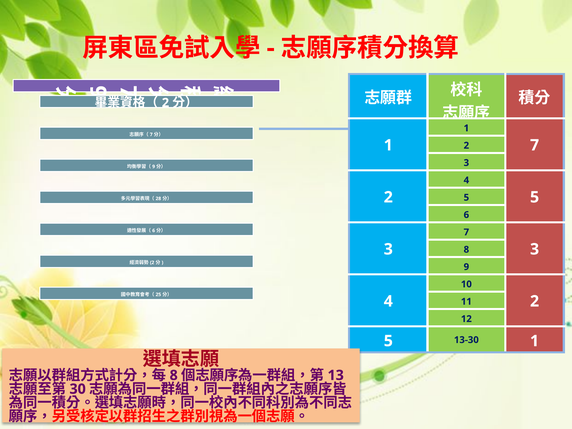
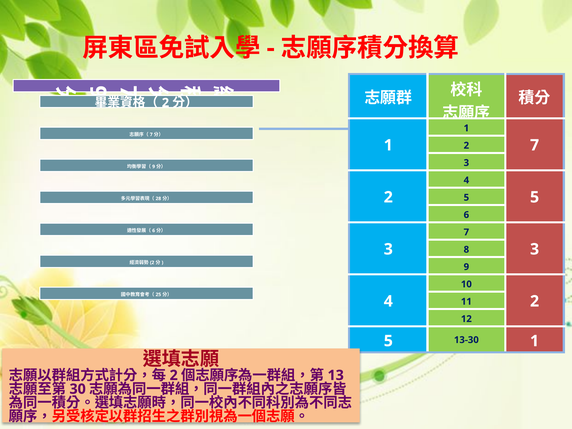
8: 8 -> 2 (174, 375)
